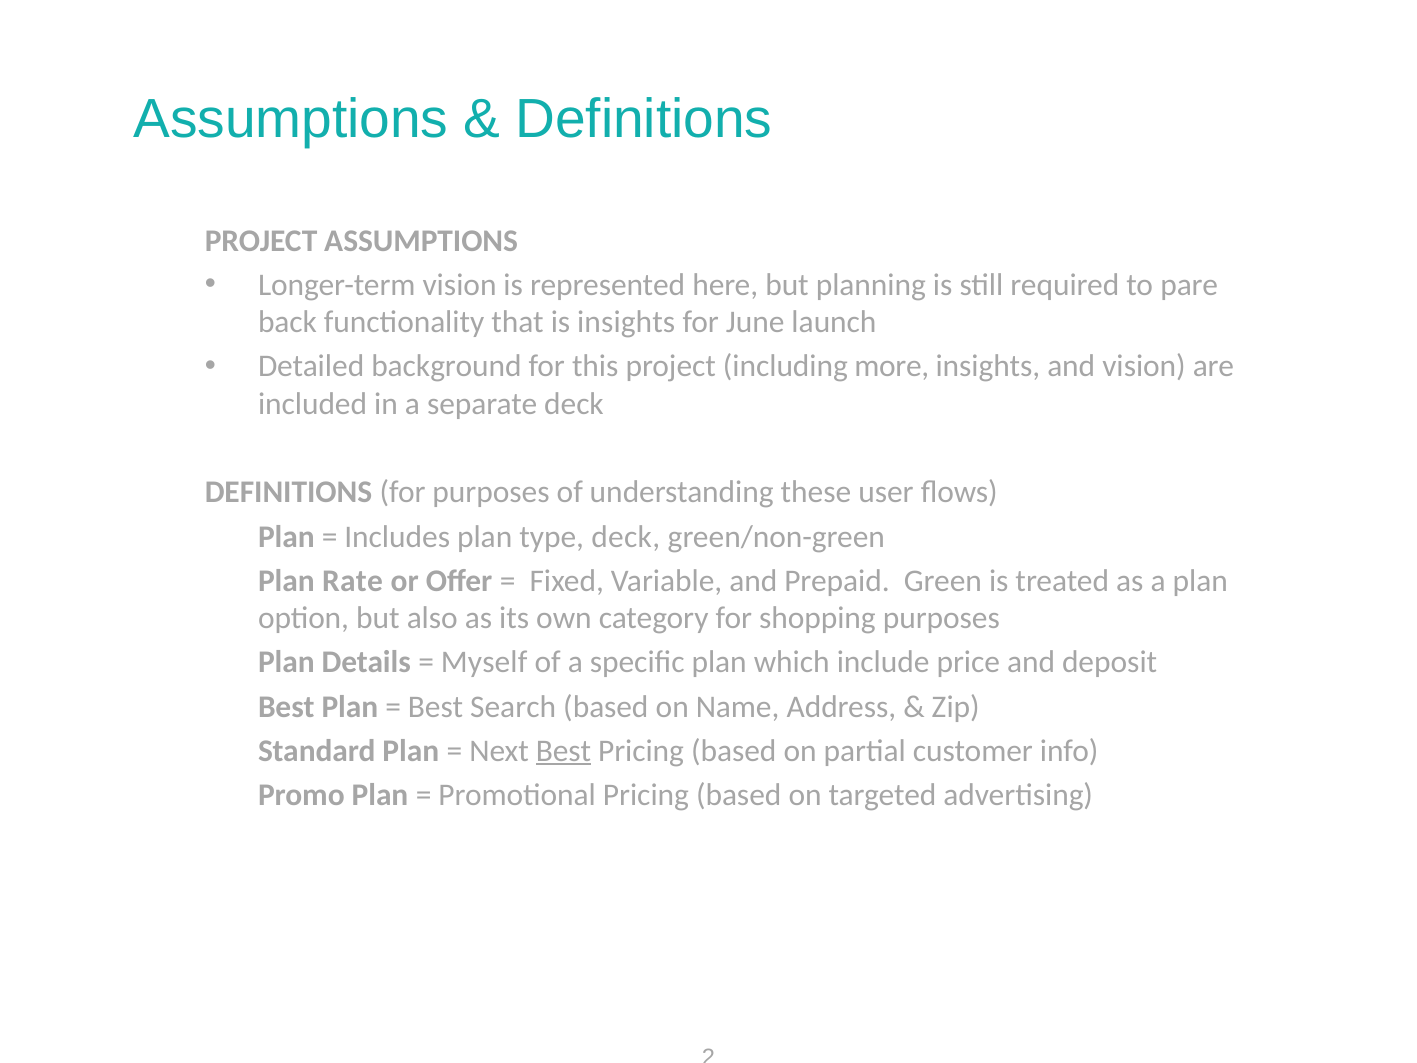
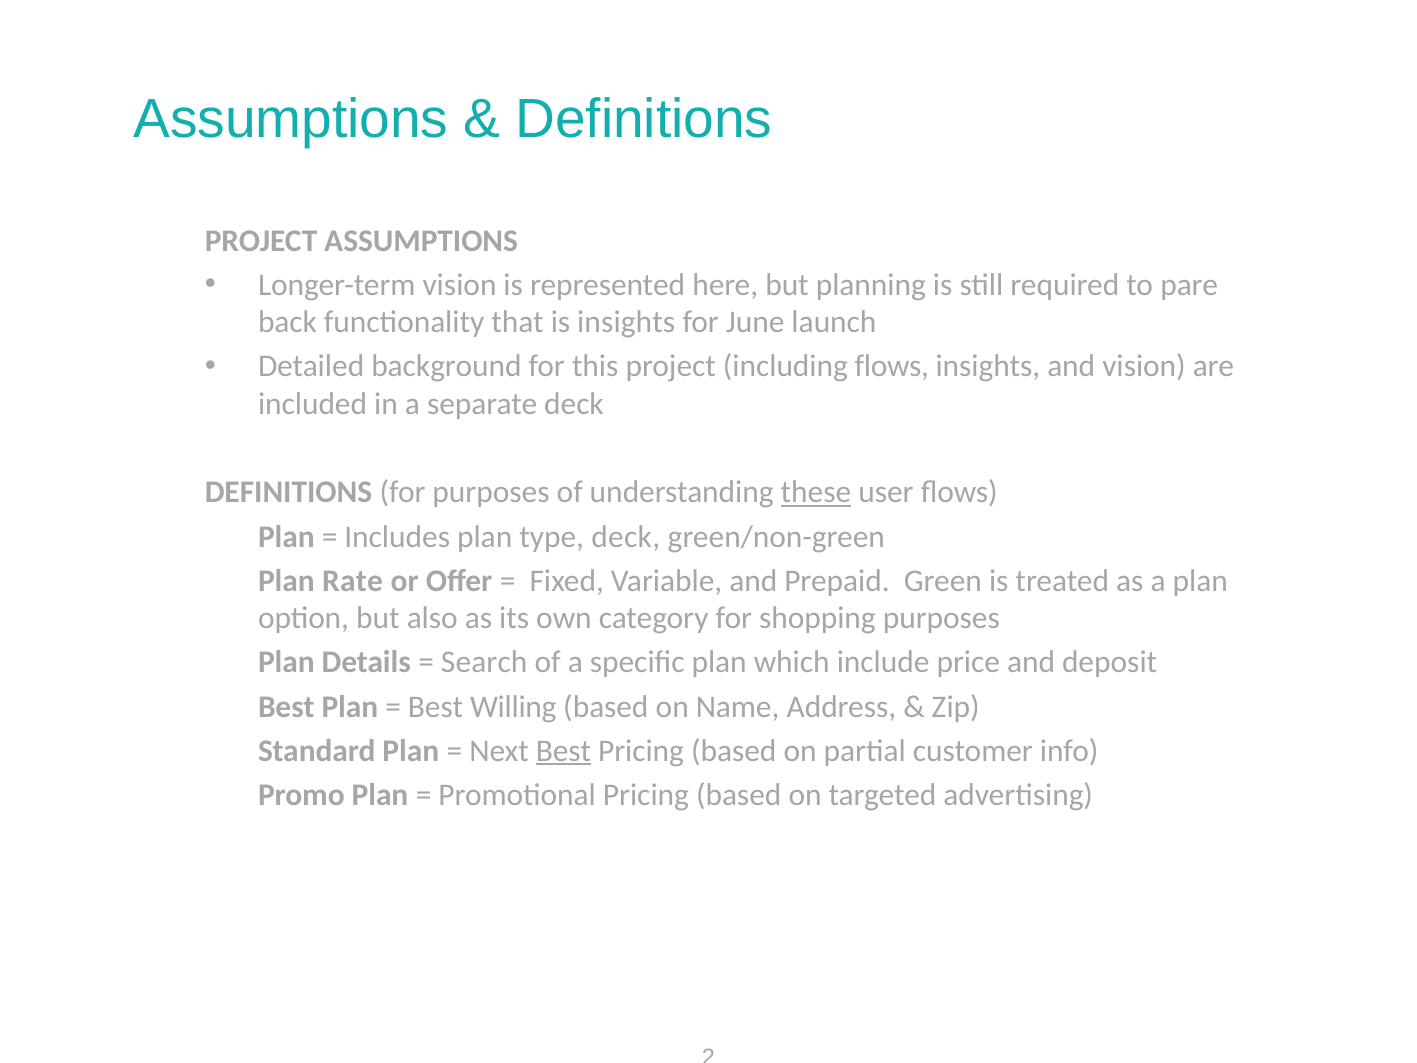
including more: more -> flows (892, 367)
these underline: none -> present (816, 492)
Myself: Myself -> Search (484, 662)
Search: Search -> Willing (513, 706)
